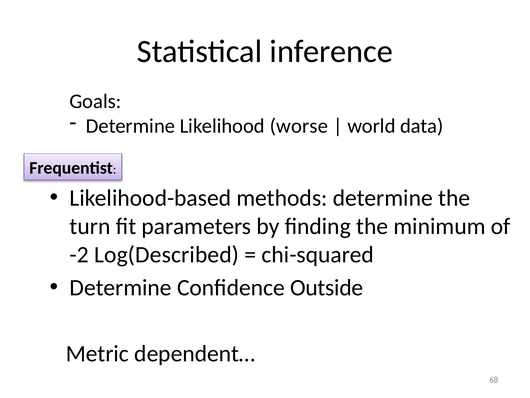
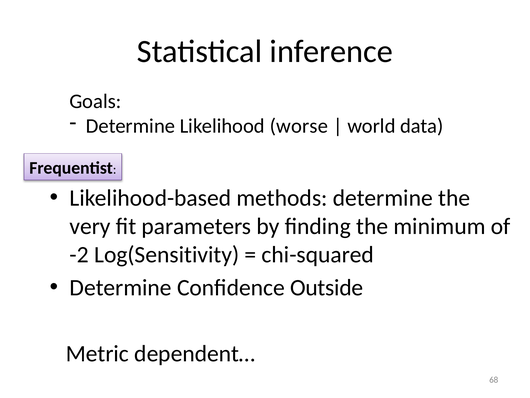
turn: turn -> very (90, 226)
Log(Described: Log(Described -> Log(Sensitivity (167, 254)
